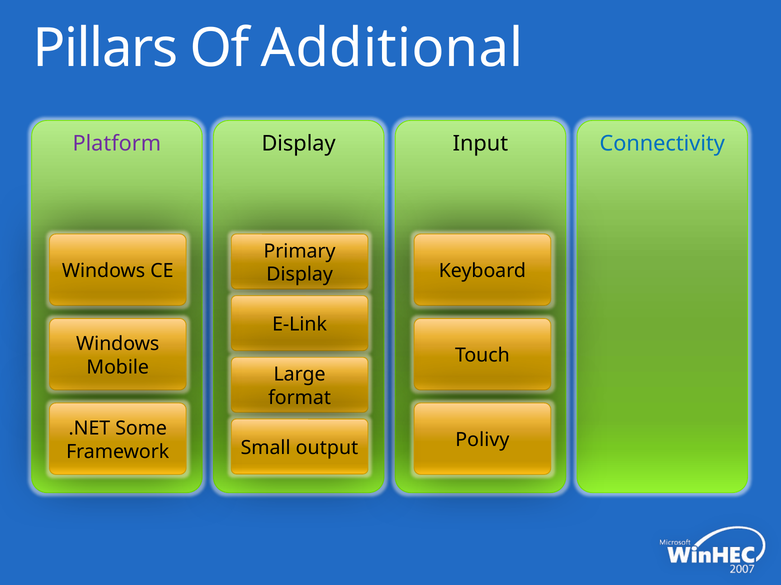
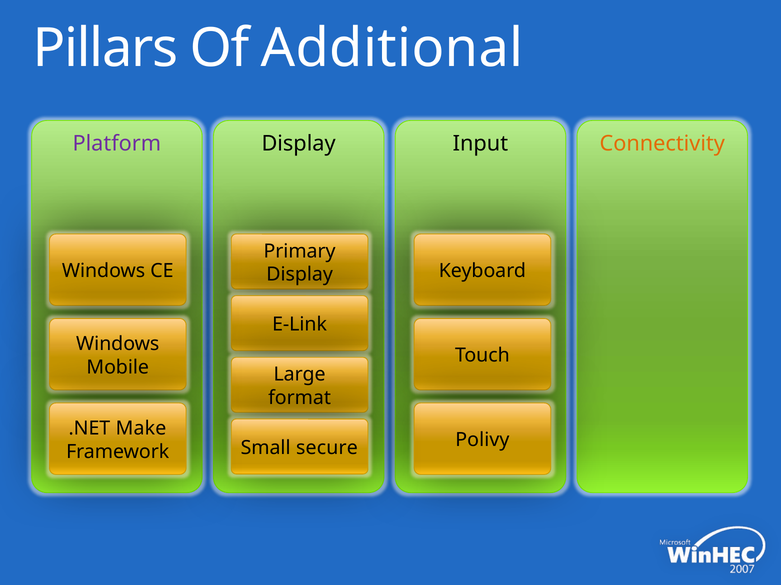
Connectivity colour: blue -> orange (662, 144)
Some: Some -> Make (141, 429)
output: output -> secure (327, 448)
